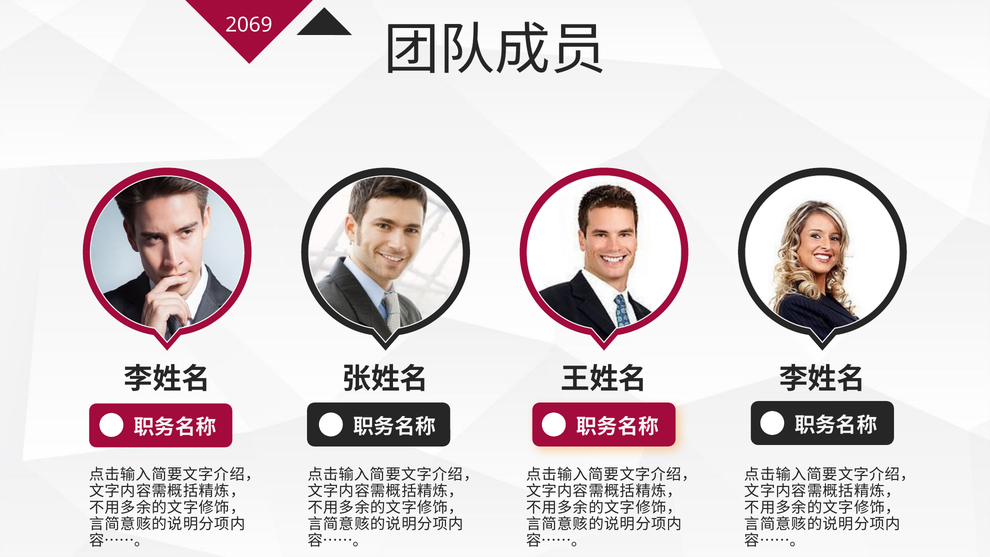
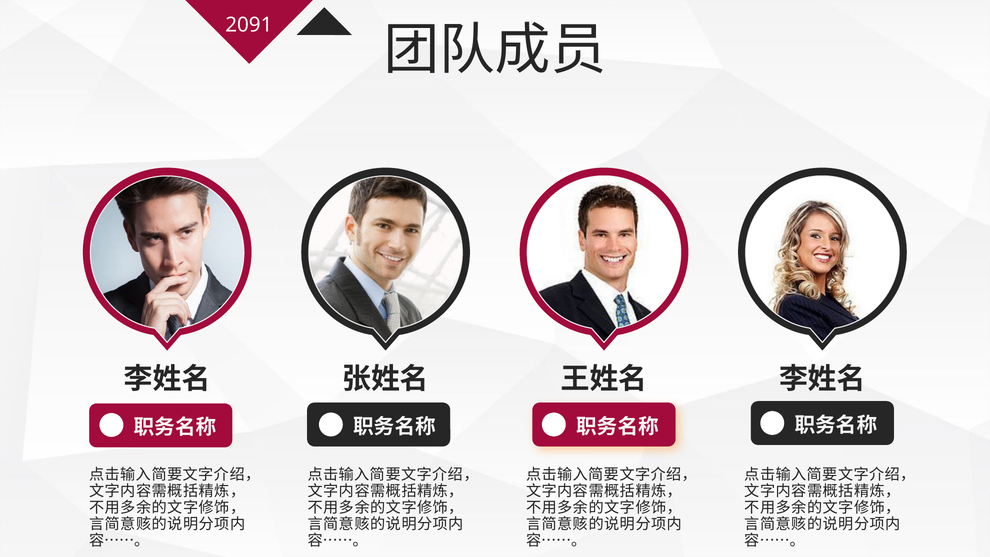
2069: 2069 -> 2091 (249, 25)
